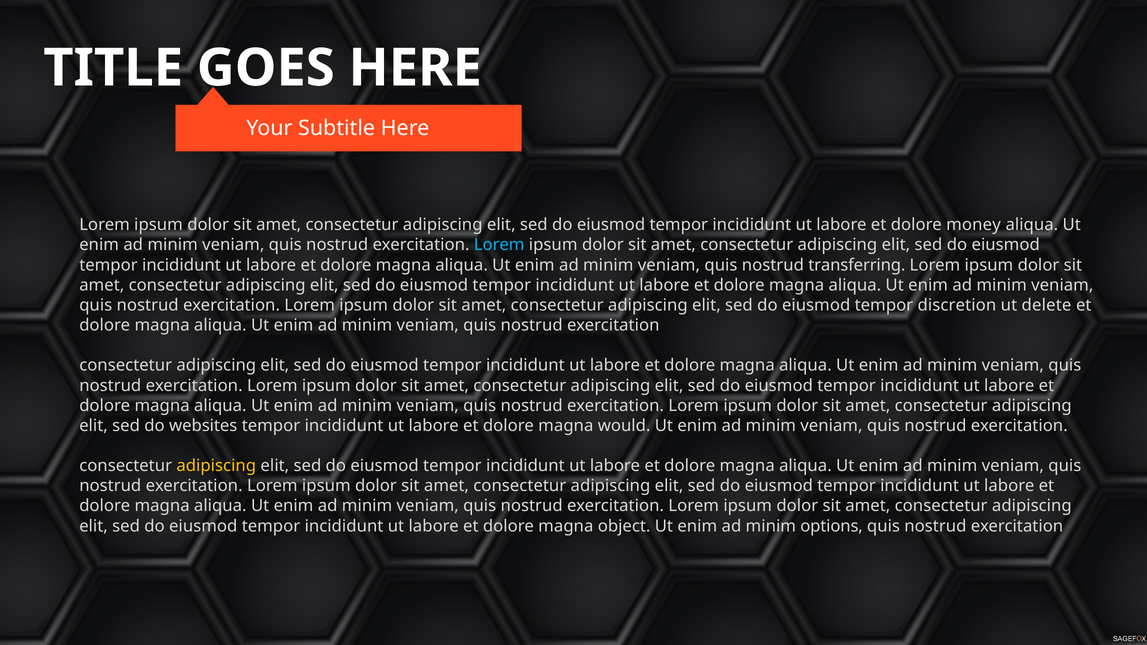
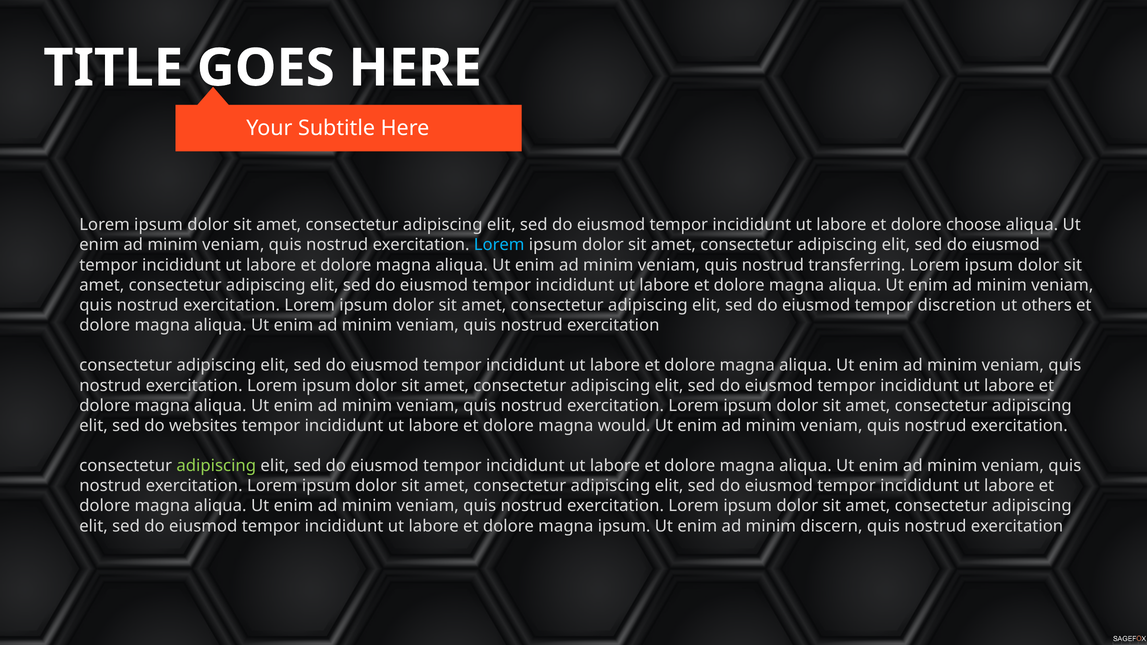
money: money -> choose (974, 225)
delete: delete -> others (1047, 305)
adipiscing colour: yellow -> light green (216, 466)
magna object: object -> ipsum (624, 526)
options: options -> discern (831, 526)
